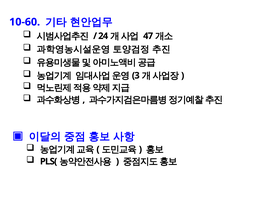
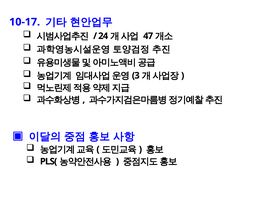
10-60: 10-60 -> 10-17 (25, 22)
